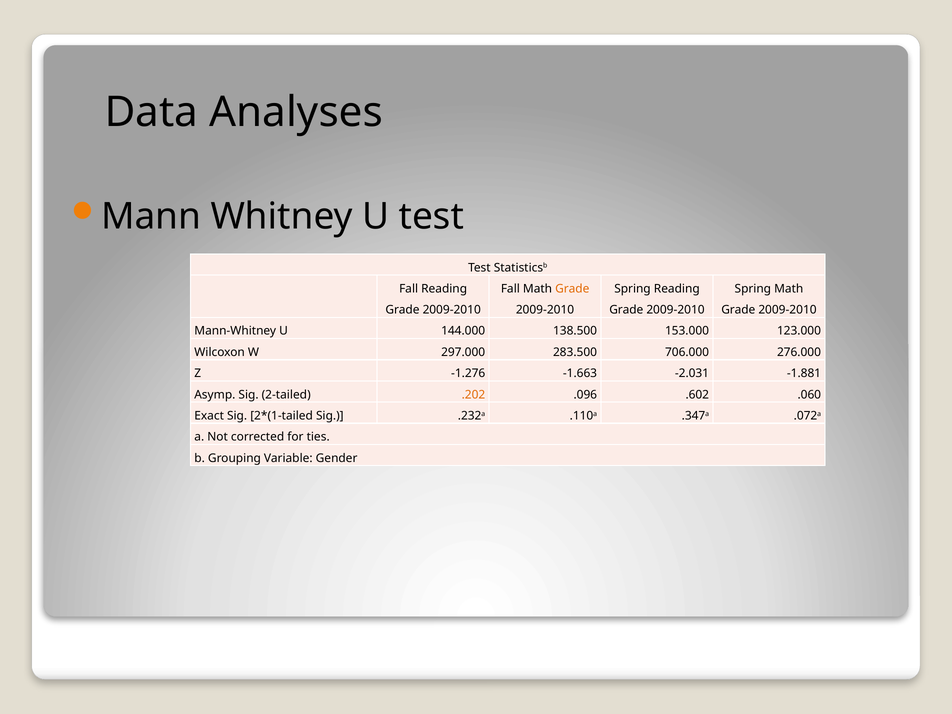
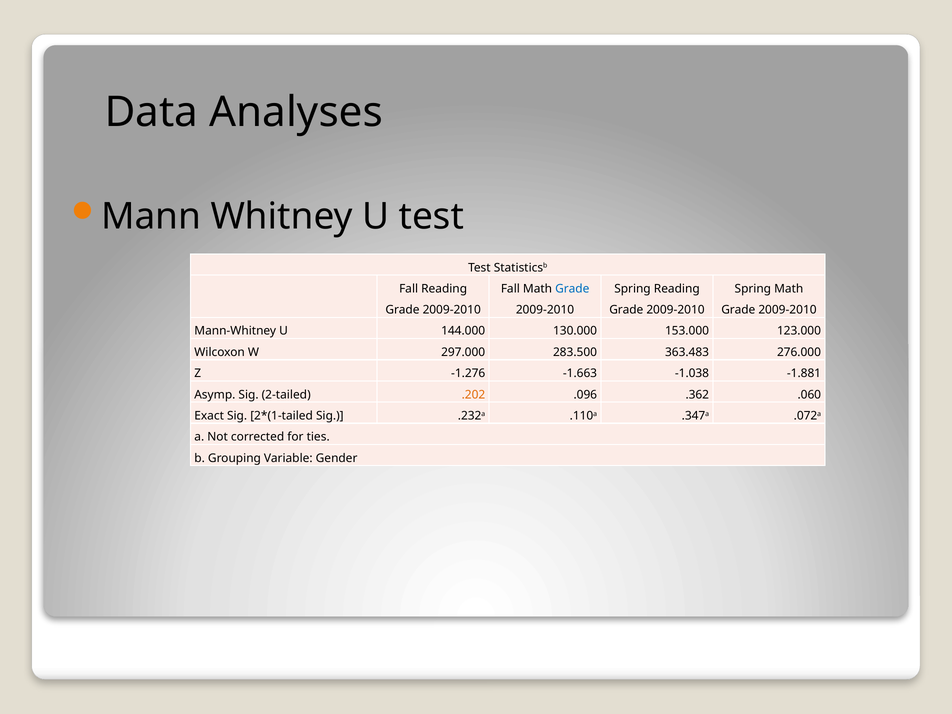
Grade colour: orange -> blue (572, 289)
138.500: 138.500 -> 130.000 (575, 331)
706.000: 706.000 -> 363.483 (687, 352)
-2.031: -2.031 -> -1.038 (692, 373)
.602: .602 -> .362 (697, 395)
